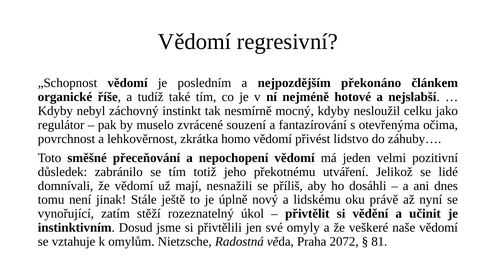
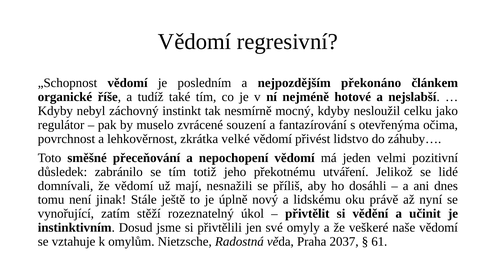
homo: homo -> velké (236, 139)
2072: 2072 -> 2037 (344, 242)
81: 81 -> 61 (379, 242)
